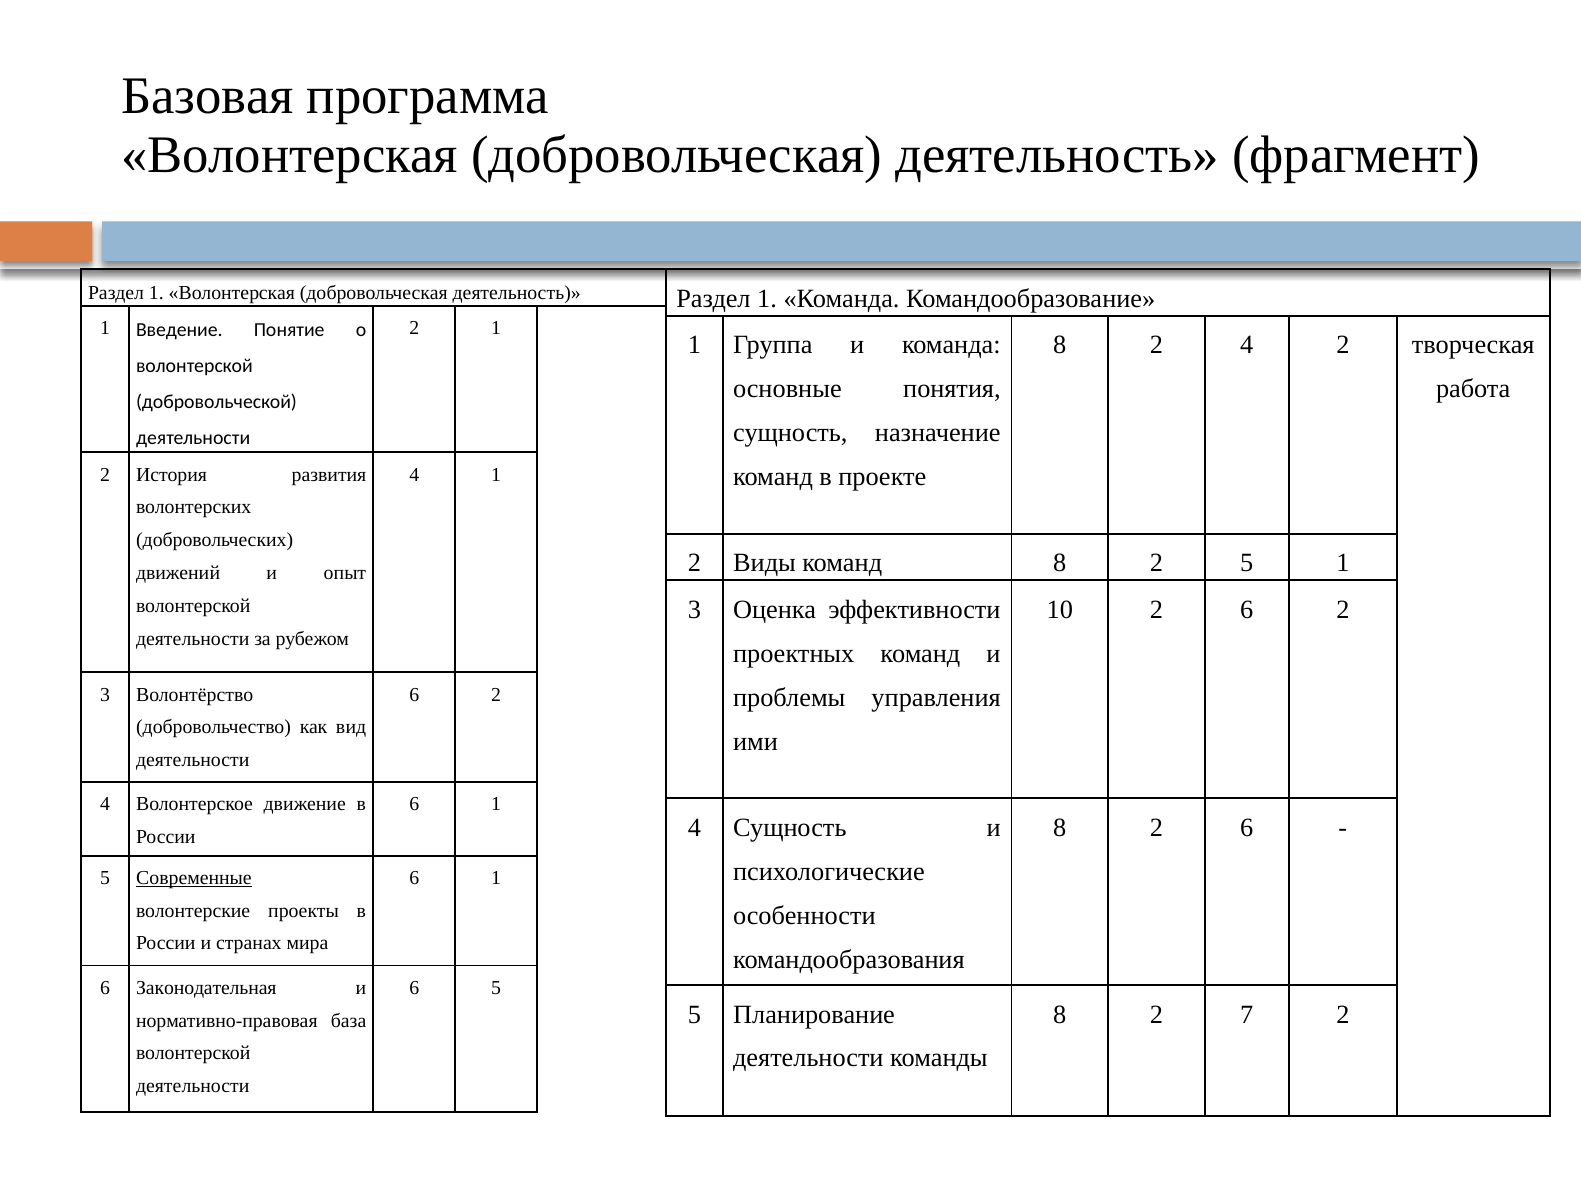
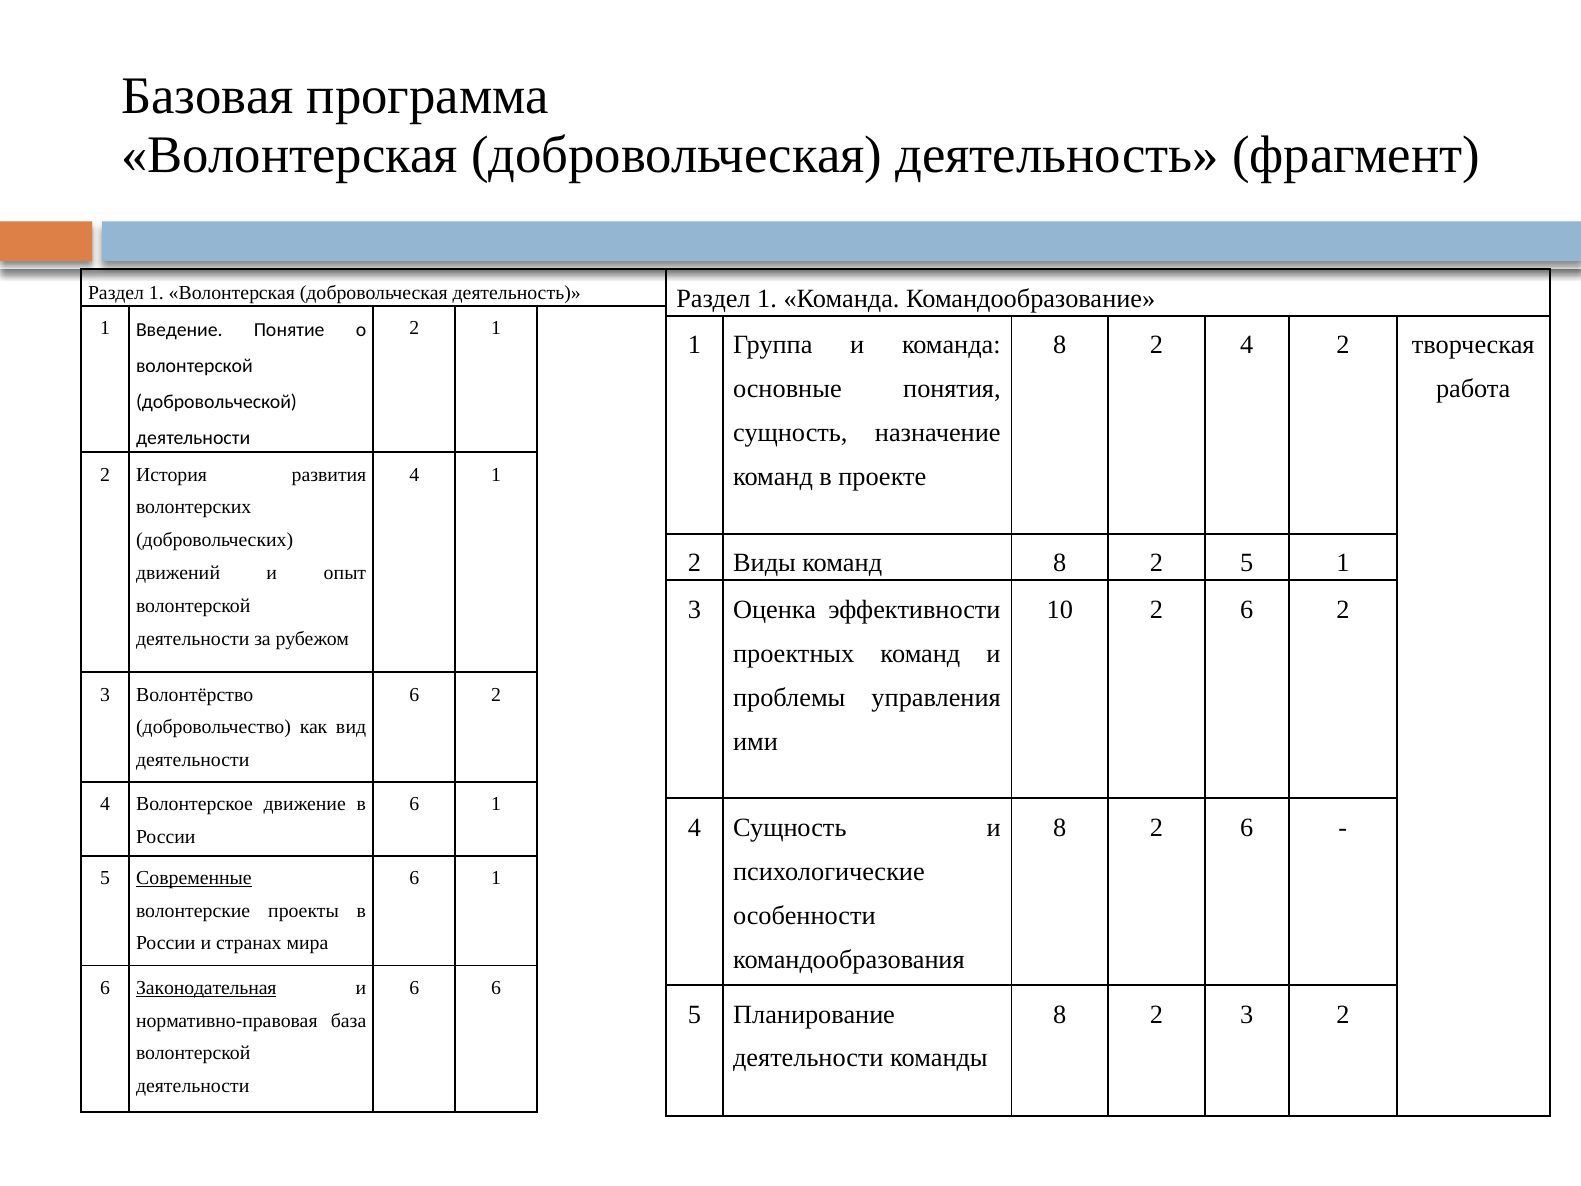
Законодательная underline: none -> present (206, 987)
6 5: 5 -> 6 (496, 987)
2 7: 7 -> 3 (1247, 1014)
